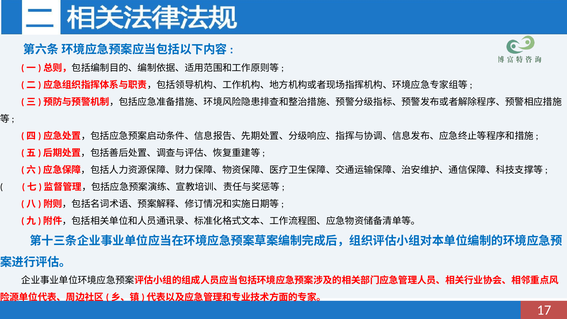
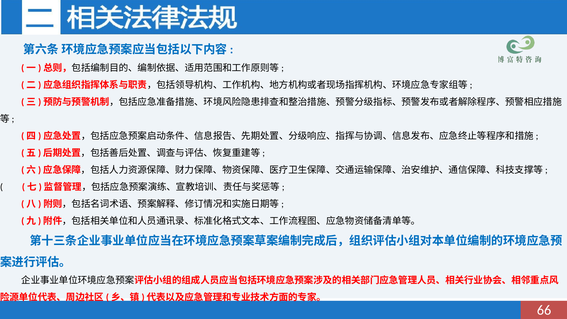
17: 17 -> 66 (544, 310)
